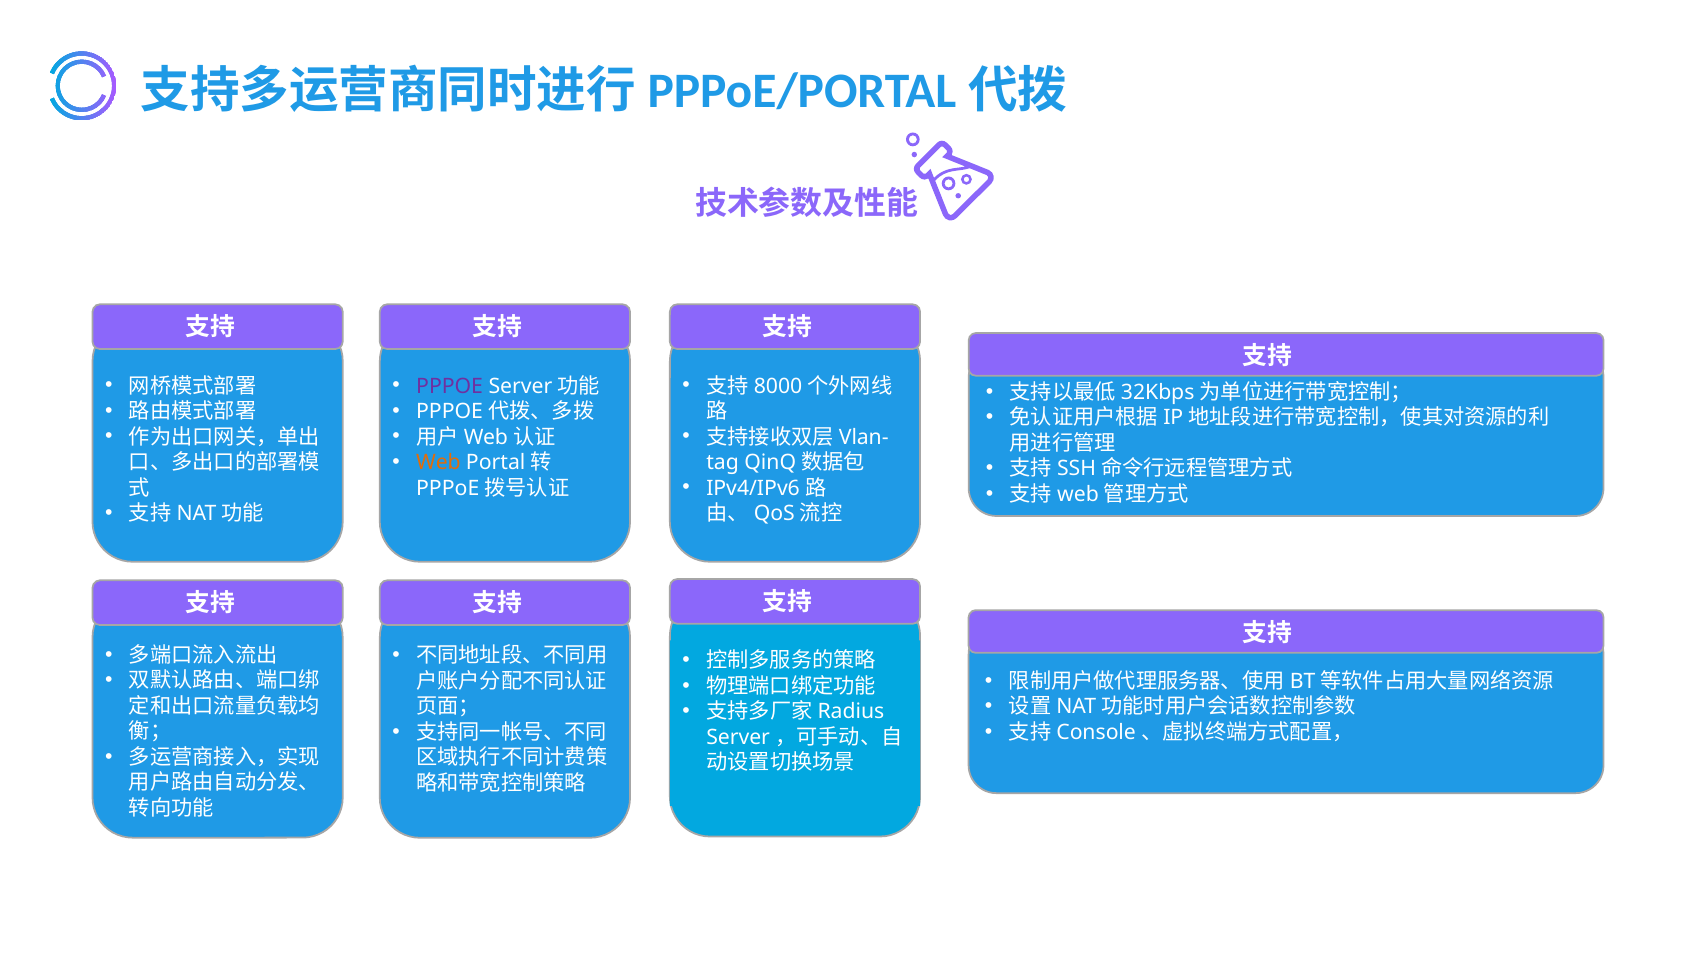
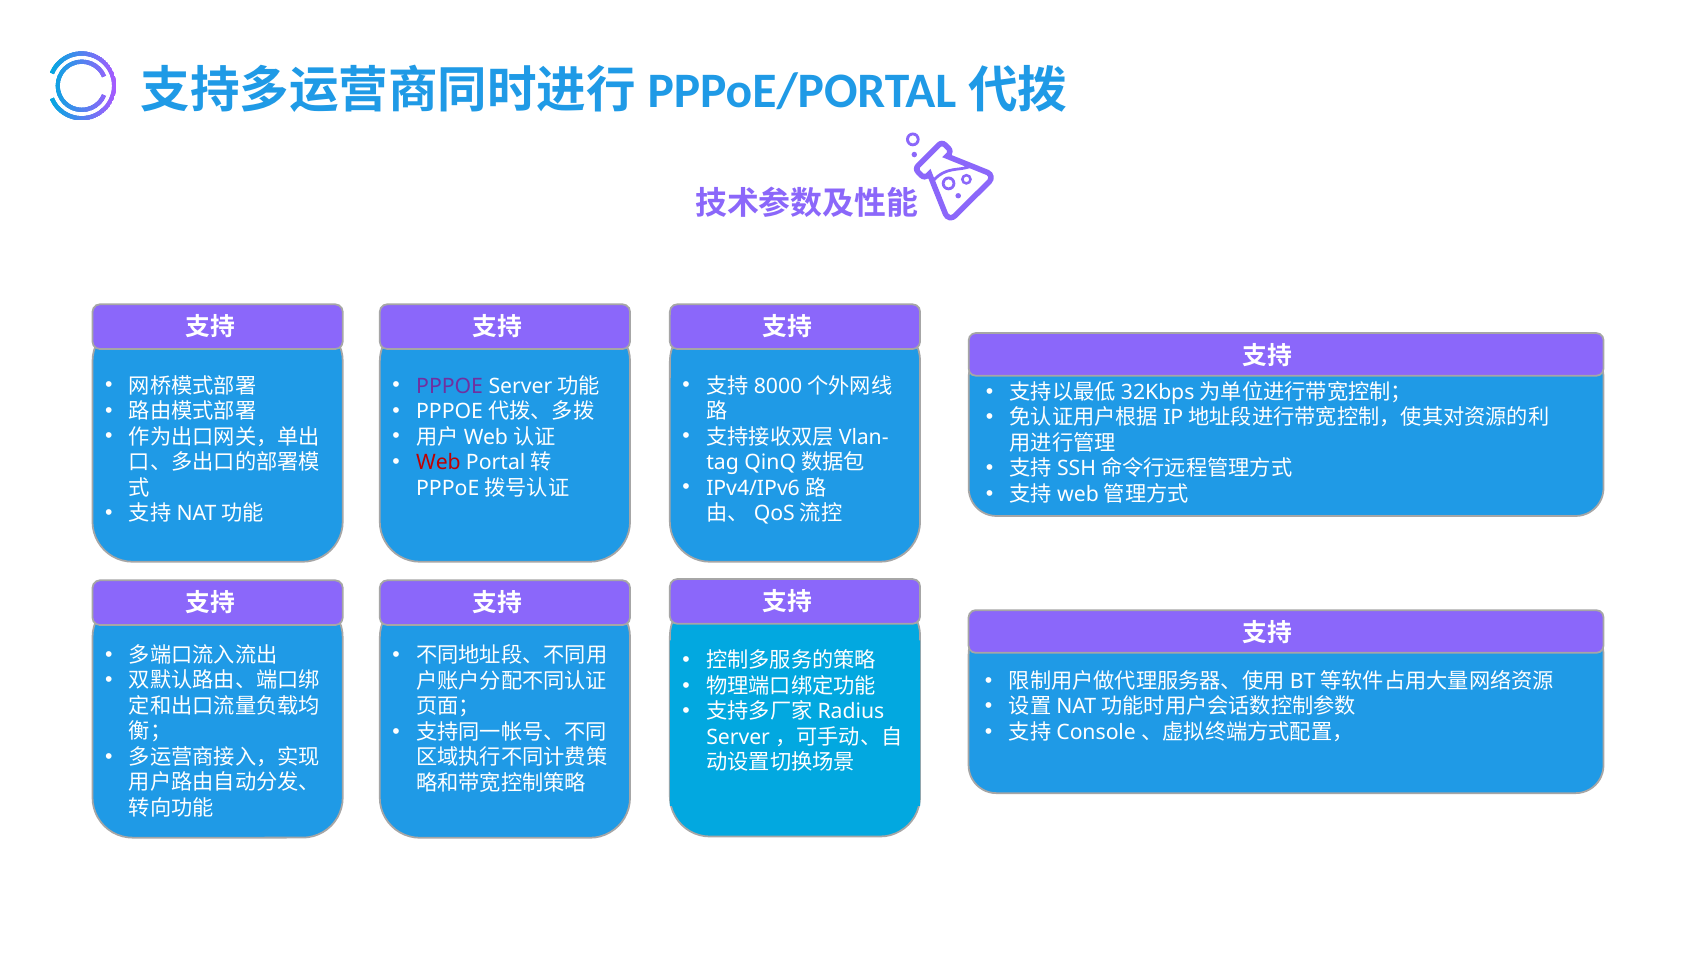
Web colour: orange -> red (438, 462)
